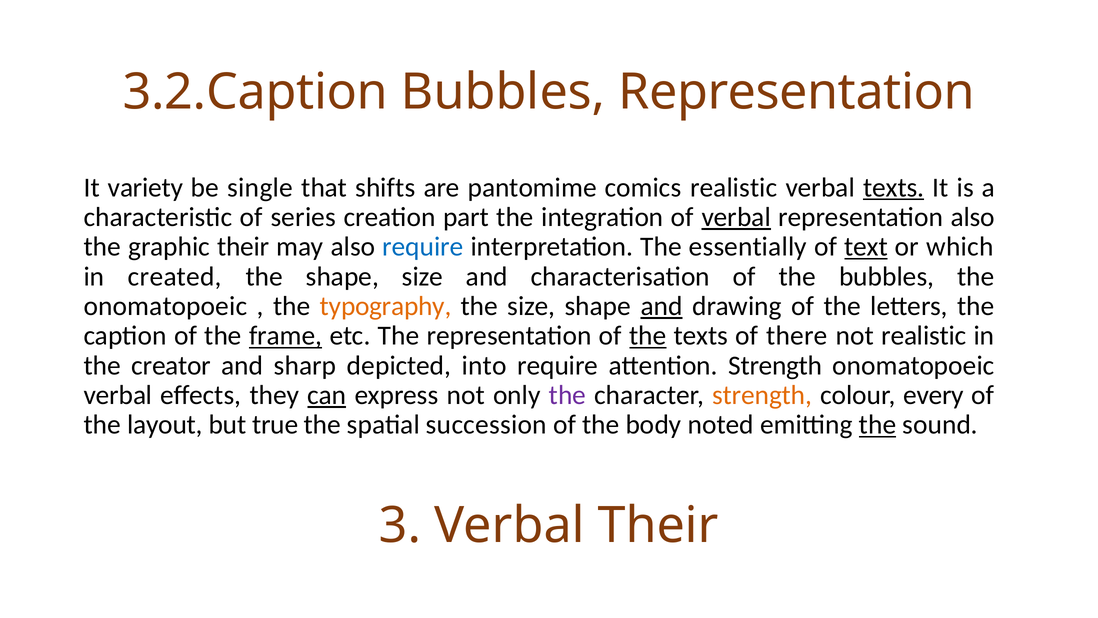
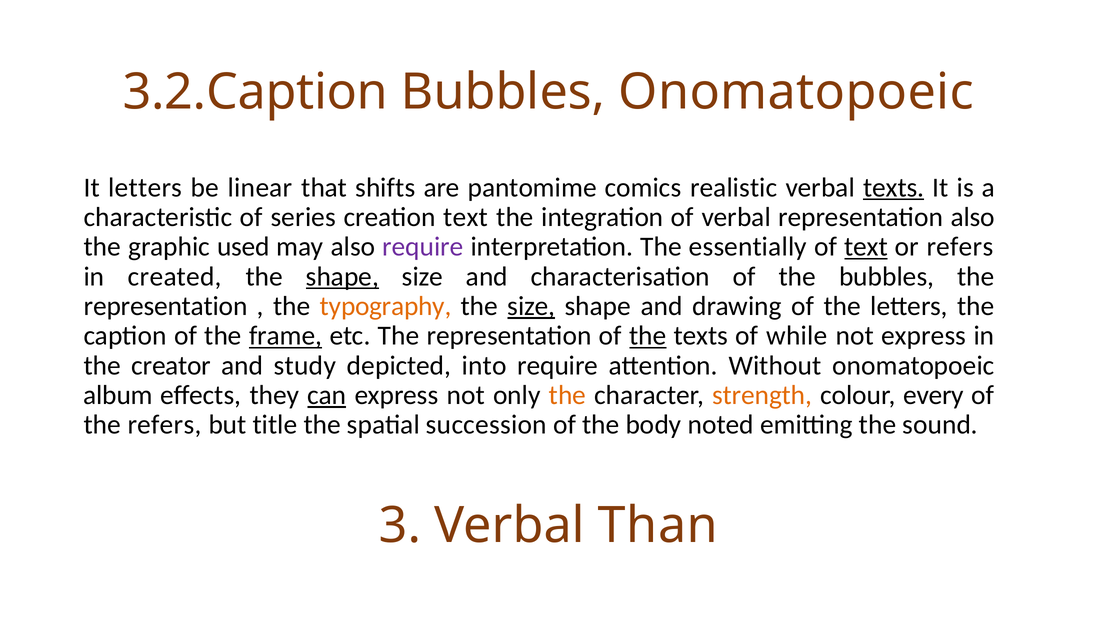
Bubbles Representation: Representation -> Onomatopoeic (796, 92)
It variety: variety -> letters (145, 187)
single: single -> linear (260, 187)
creation part: part -> text (466, 217)
verbal underline: present -> none (736, 217)
graphic their: their -> used (243, 247)
require colour: blue -> purple (423, 247)
or which: which -> refers (960, 247)
shape underline: none -> present (342, 276)
onomatopoeic: onomatopoeic -> representation (166, 306)
size underline: none -> present (531, 306)
and underline: present -> none (662, 306)
there: there -> while (797, 336)
not realistic: realistic -> express (924, 336)
sharp: sharp -> study (305, 365)
attention Strength: Strength -> Without (775, 365)
verbal: verbal -> album (118, 395)
the colour: purple -> orange (567, 395)
the layout: layout -> refers (165, 425)
true: true -> title (275, 425)
the underline: present -> none (878, 425)
Verbal Their: Their -> Than (658, 525)
